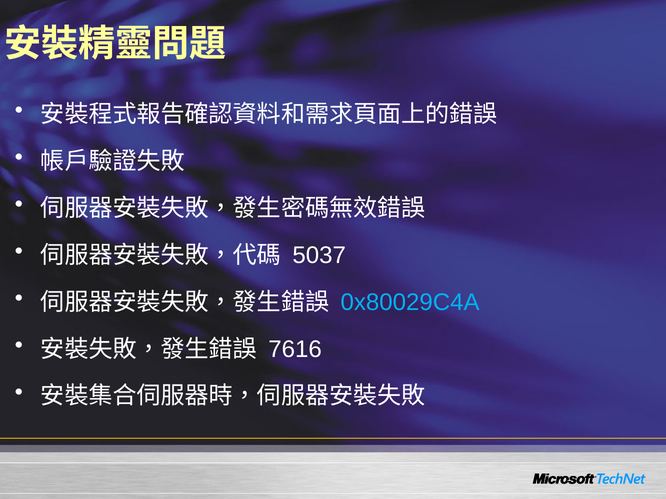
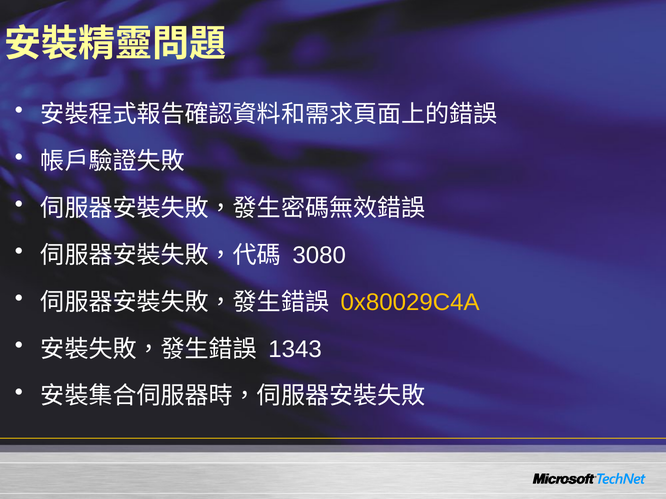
5037: 5037 -> 3080 (319, 255)
0x80029C4A colour: light blue -> yellow (410, 302)
7616: 7616 -> 1343 (295, 349)
